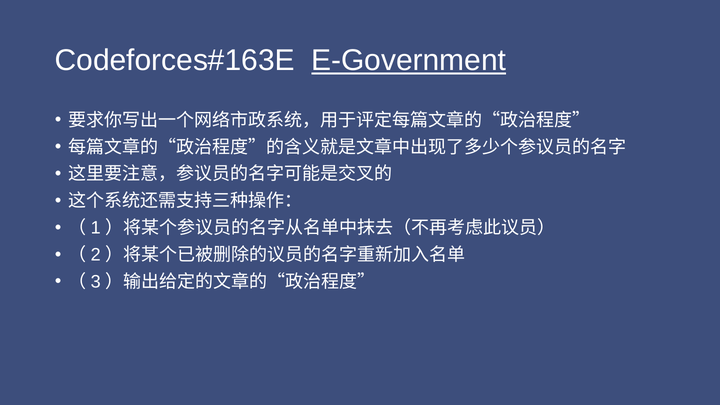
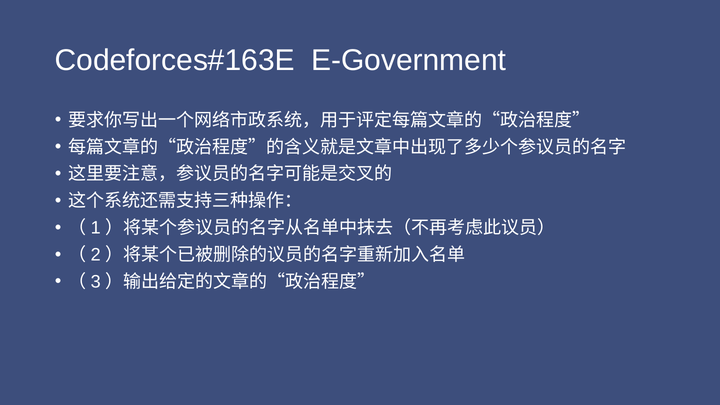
E-Government underline: present -> none (409, 60)
